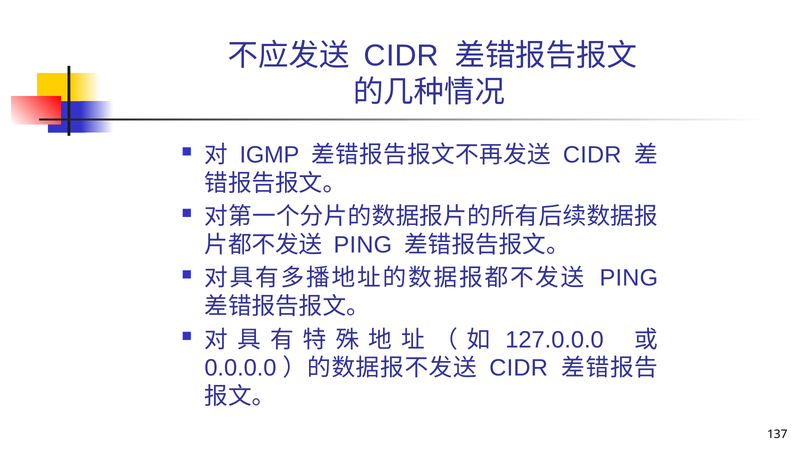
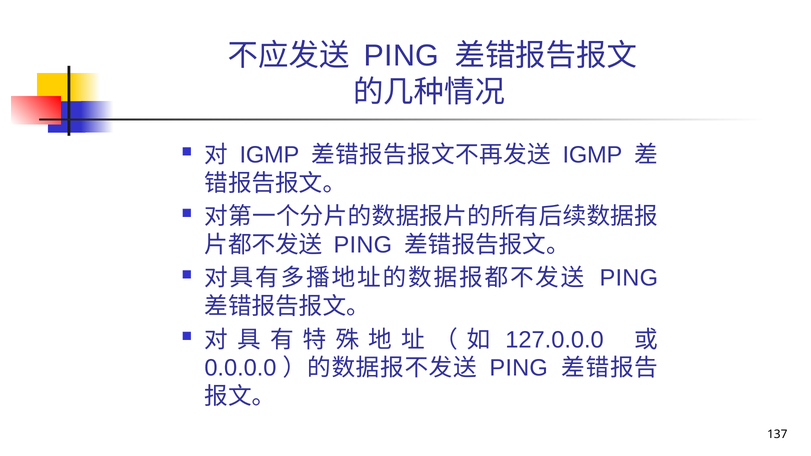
CIDR: CIDR -> PING (401, 56)
CIDR: CIDR -> IGMP (592, 155)
CIDR: CIDR -> PING (519, 368)
